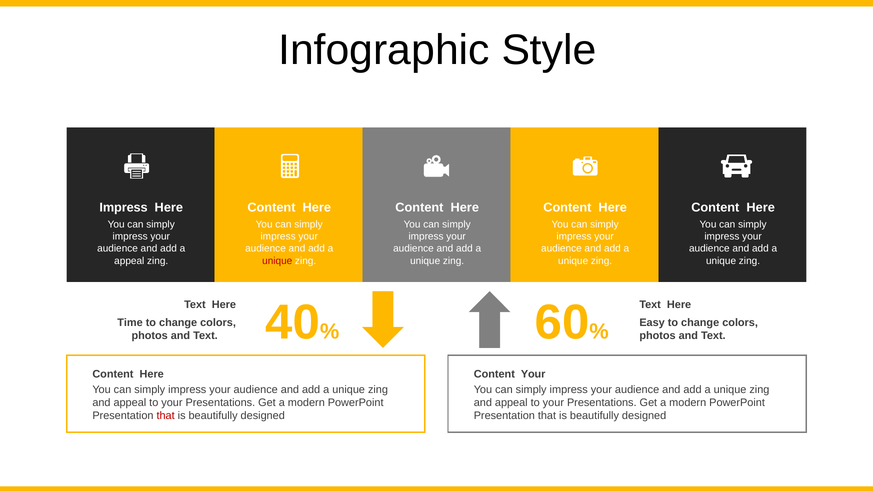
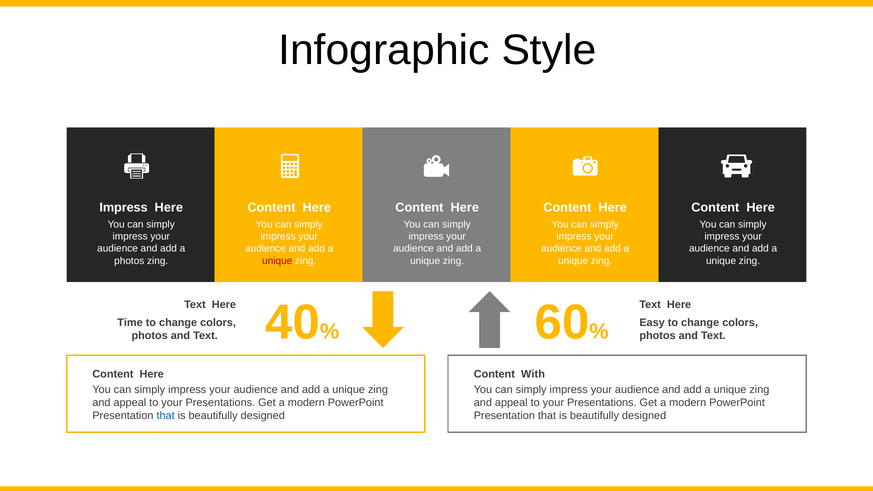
appeal: appeal -> photos (129, 261)
Content Your: Your -> With (533, 374)
that colour: red -> blue (166, 416)
